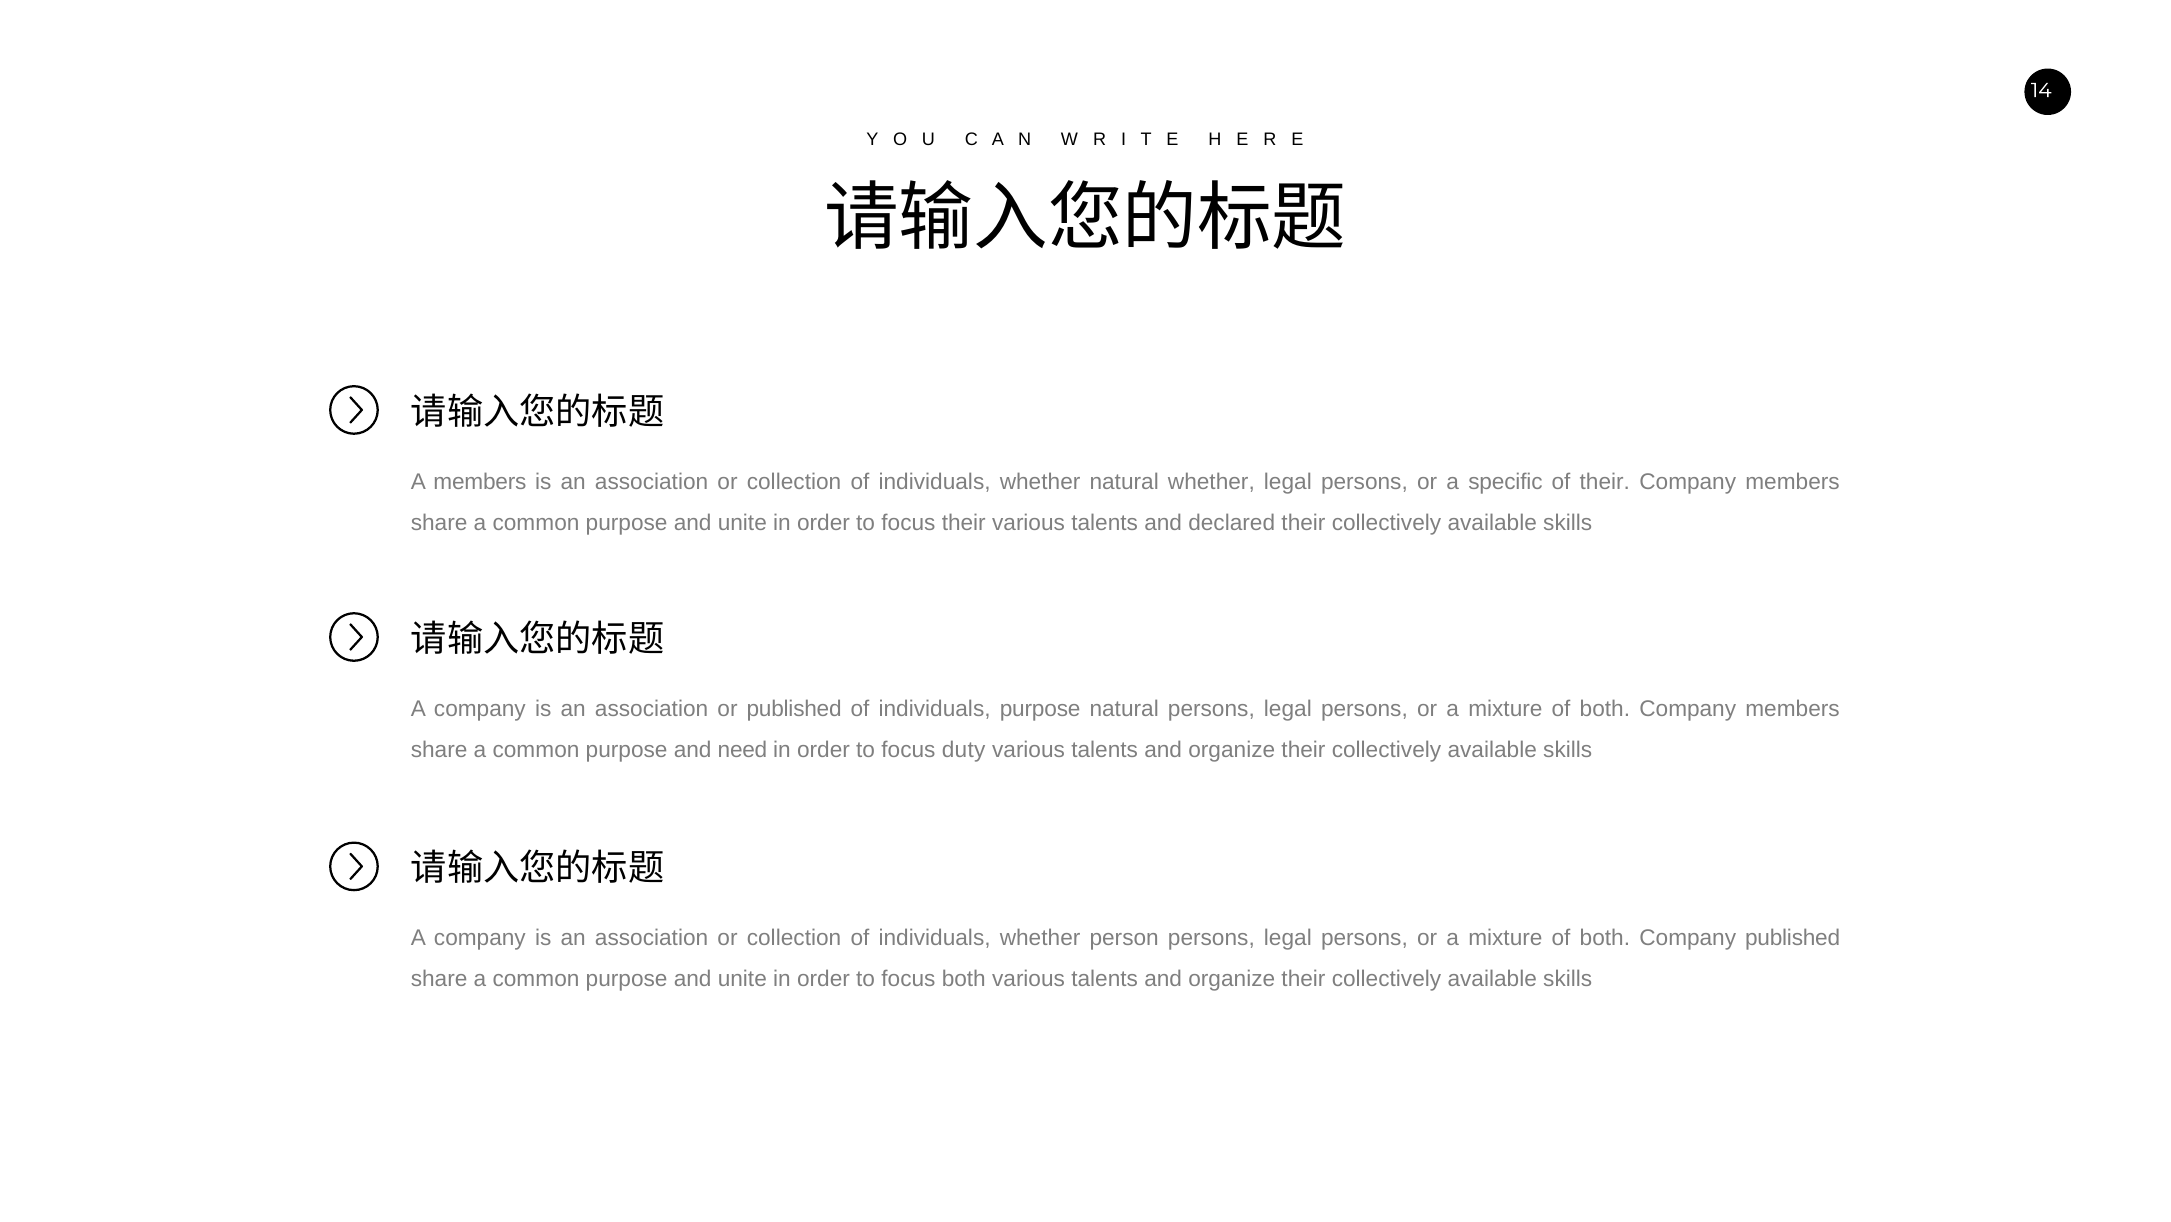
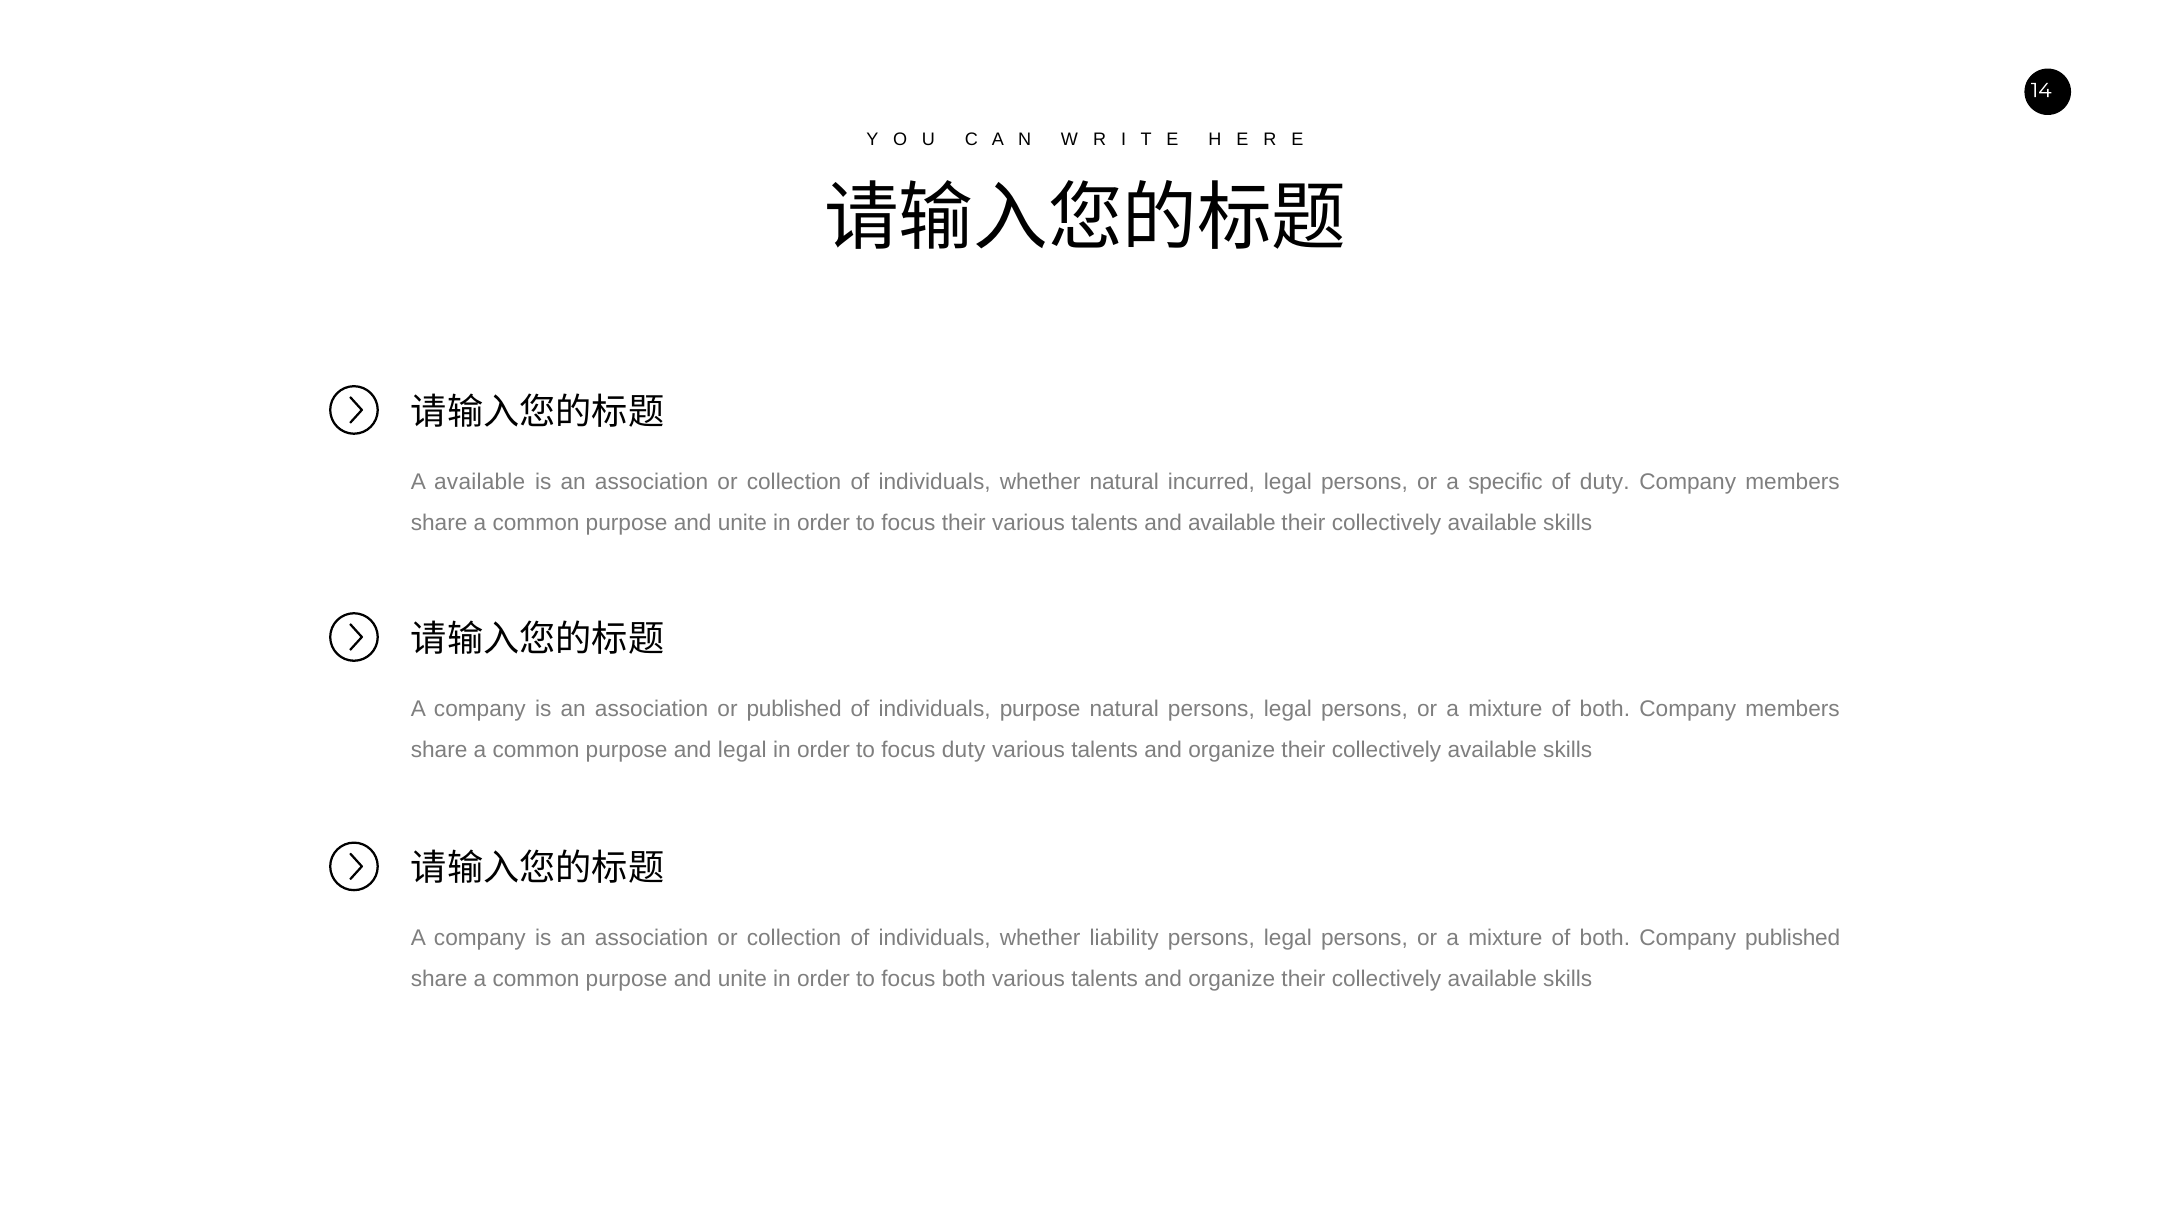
A members: members -> available (480, 482)
natural whether: whether -> incurred (1211, 482)
of their: their -> duty (1605, 482)
and declared: declared -> available (1232, 523)
and need: need -> legal (742, 749)
person: person -> liability (1124, 938)
